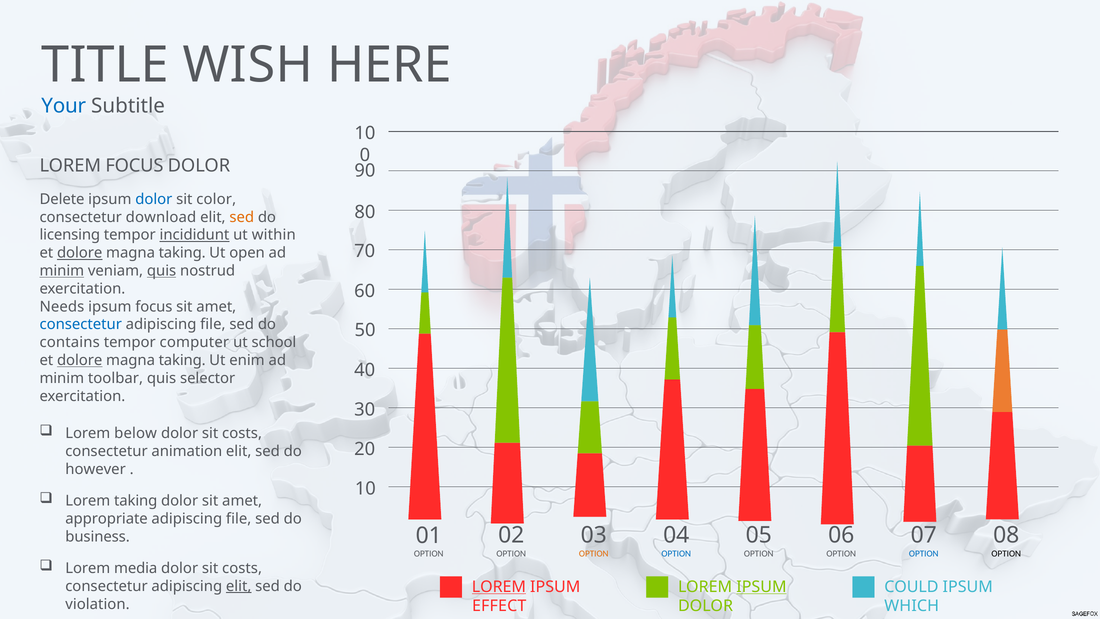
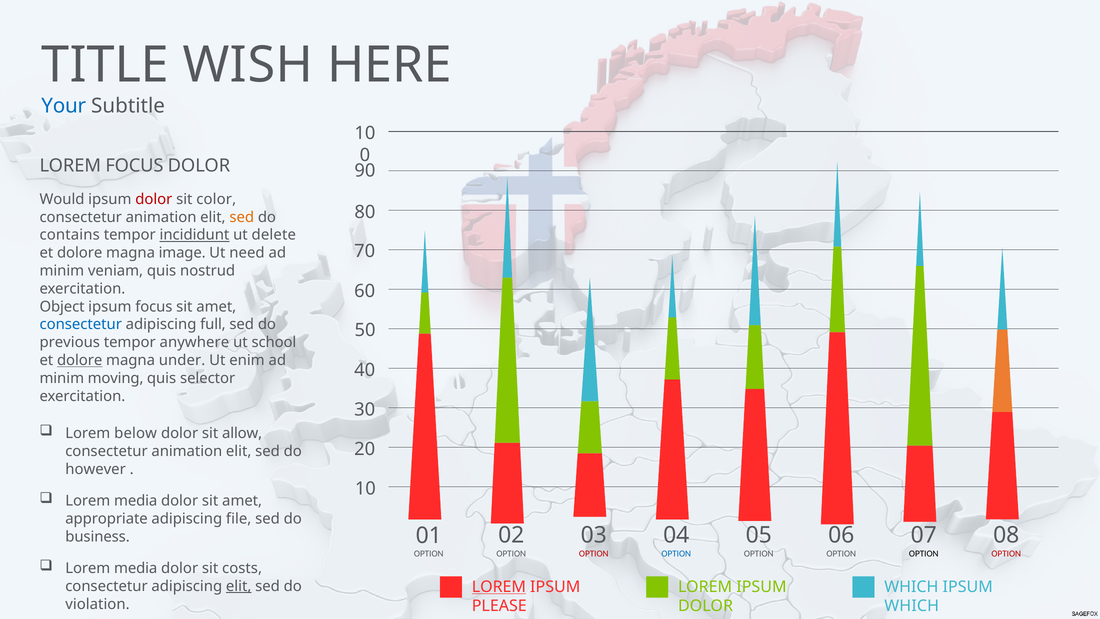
Delete: Delete -> Would (62, 199)
dolor colour: blue -> red (154, 199)
download: download -> animation (161, 217)
licensing: licensing -> contains (70, 235)
within: within -> delete (274, 235)
dolore underline: present -> none (80, 253)
taking: taking -> image (182, 253)
open: open -> need (247, 253)
minim underline: present -> none (62, 271)
quis underline: present -> none (162, 271)
Needs: Needs -> Object (62, 307)
file: file -> full (213, 324)
contains: contains -> previous (70, 342)
computer: computer -> anywhere (194, 342)
taking: taking -> under (182, 360)
toolbar: toolbar -> moving (116, 378)
costs: costs -> allow (242, 433)
taking: taking -> media (136, 501)
OPTION colour: orange -> red (594, 553)
OPTION colour: blue -> black (924, 553)
OPTION colour: black -> red (1006, 553)
IPSUM underline: present -> none (761, 587)
COULD: COULD -> WHICH (911, 587)
EFFECT: EFFECT -> PLEASE (499, 606)
